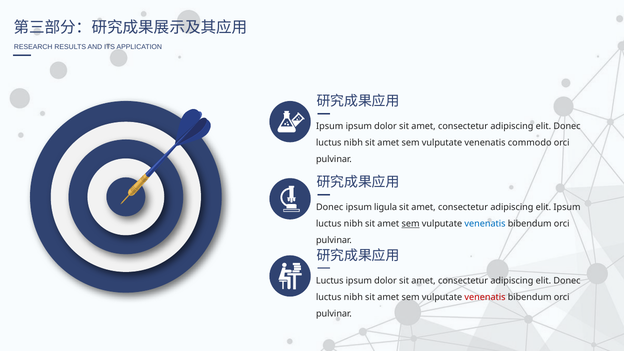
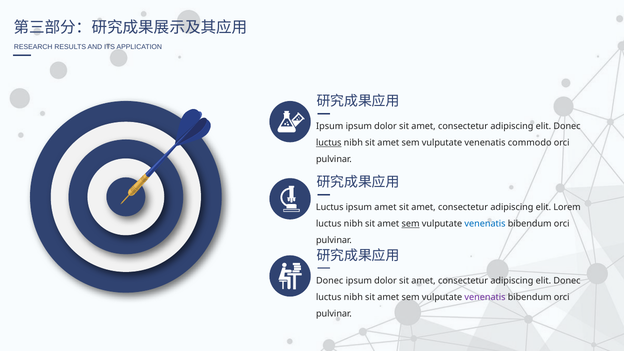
luctus underline: none -> present (329, 143)
Donec: Donec -> Luctus (330, 207)
ipsum ligula: ligula -> amet (385, 207)
elit Ipsum: Ipsum -> Lorem (567, 207)
Luctus: Luctus -> Donec (330, 281)
venenatis colour: red -> purple (485, 297)
